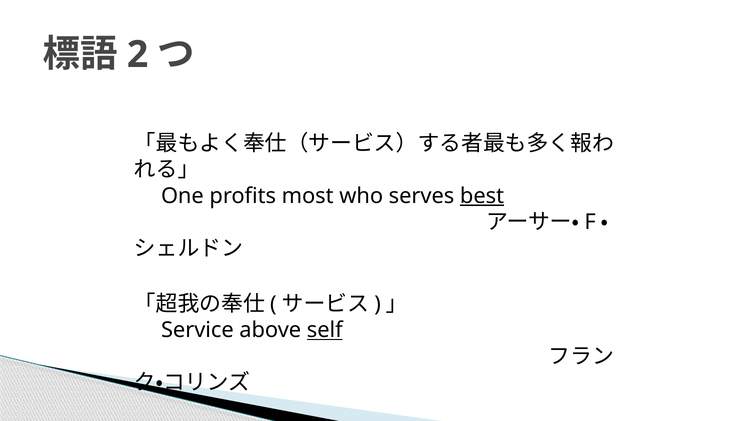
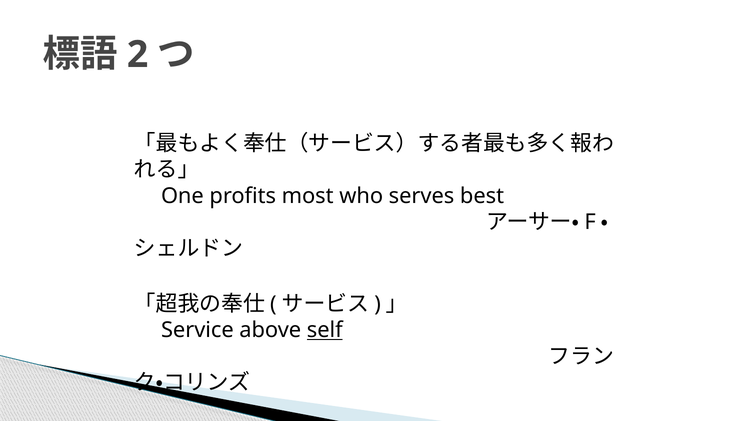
best underline: present -> none (482, 196)
